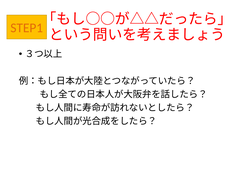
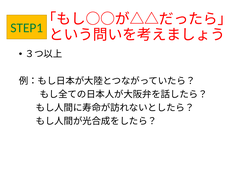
STEP1 colour: orange -> green (27, 28)
